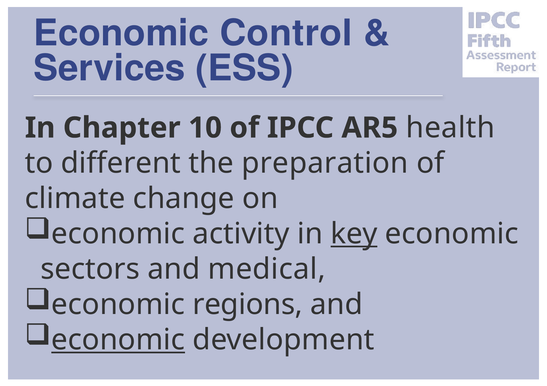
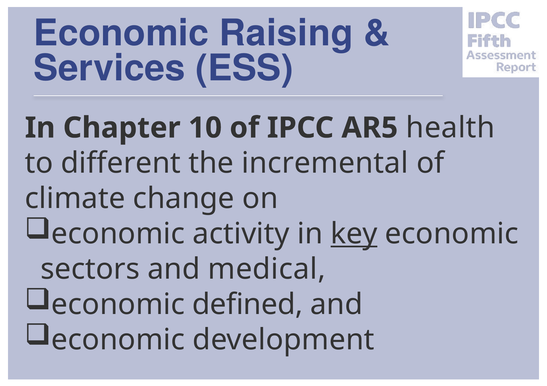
Control: Control -> Raising (286, 33)
preparation: preparation -> incremental (325, 163)
regions: regions -> defined (248, 304)
economic underline: present -> none (118, 339)
